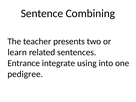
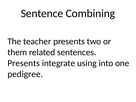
learn: learn -> them (17, 52)
Entrance: Entrance -> Presents (24, 63)
